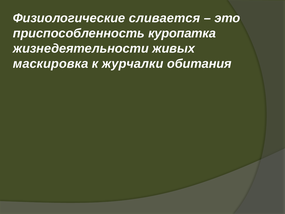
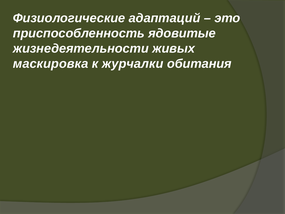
сливается: сливается -> адаптаций (165, 18)
куропатка: куропатка -> ядовитые (182, 33)
